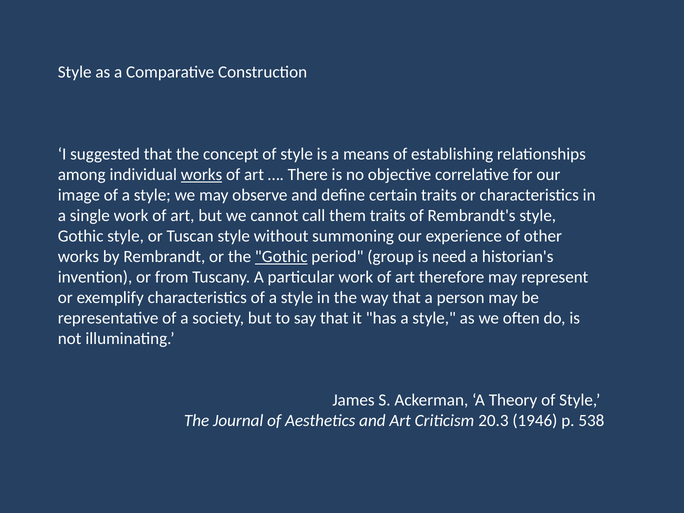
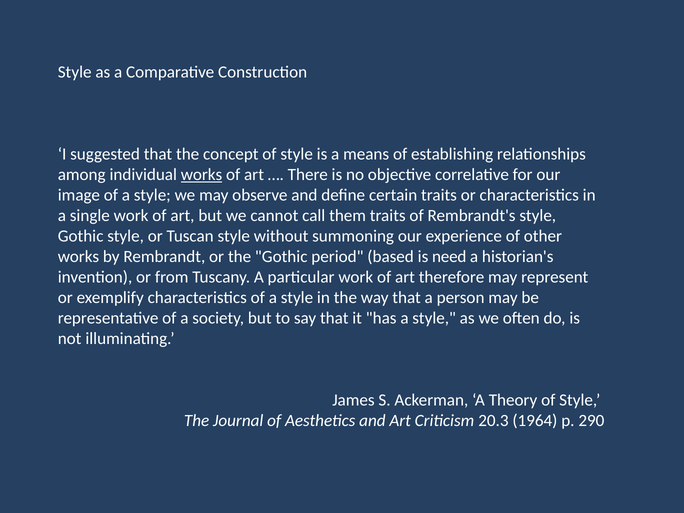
Gothic underline: present -> none (281, 257)
group: group -> based (391, 257)
1946: 1946 -> 1964 (535, 421)
538: 538 -> 290 (591, 421)
